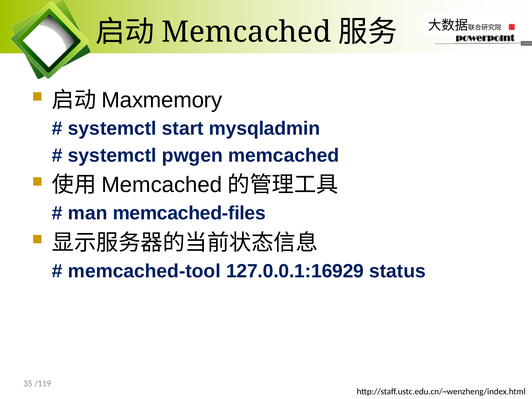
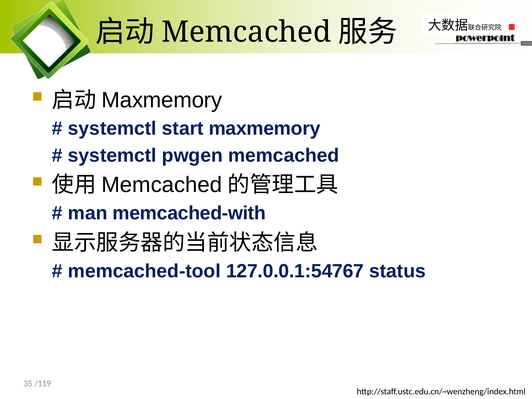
start mysqladmin: mysqladmin -> maxmemory (265, 128)
memcached-files: memcached-files -> memcached-with (189, 213)
127.0.0.1:16929: 127.0.0.1:16929 -> 127.0.0.1:54767 (295, 271)
